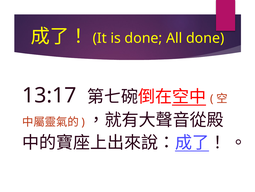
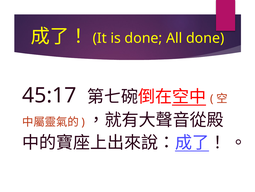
13:17: 13:17 -> 45:17 (49, 95)
